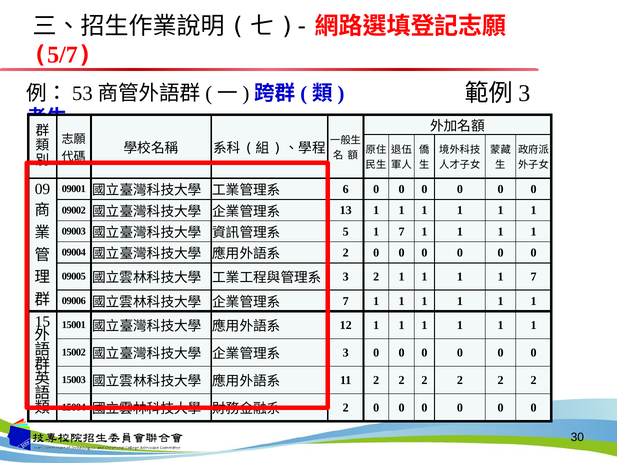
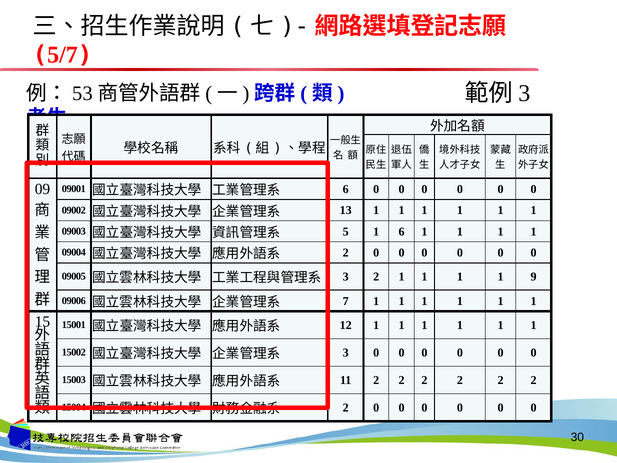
5 1 7: 7 -> 6 (402, 232)
1 1 7: 7 -> 9 (534, 277)
